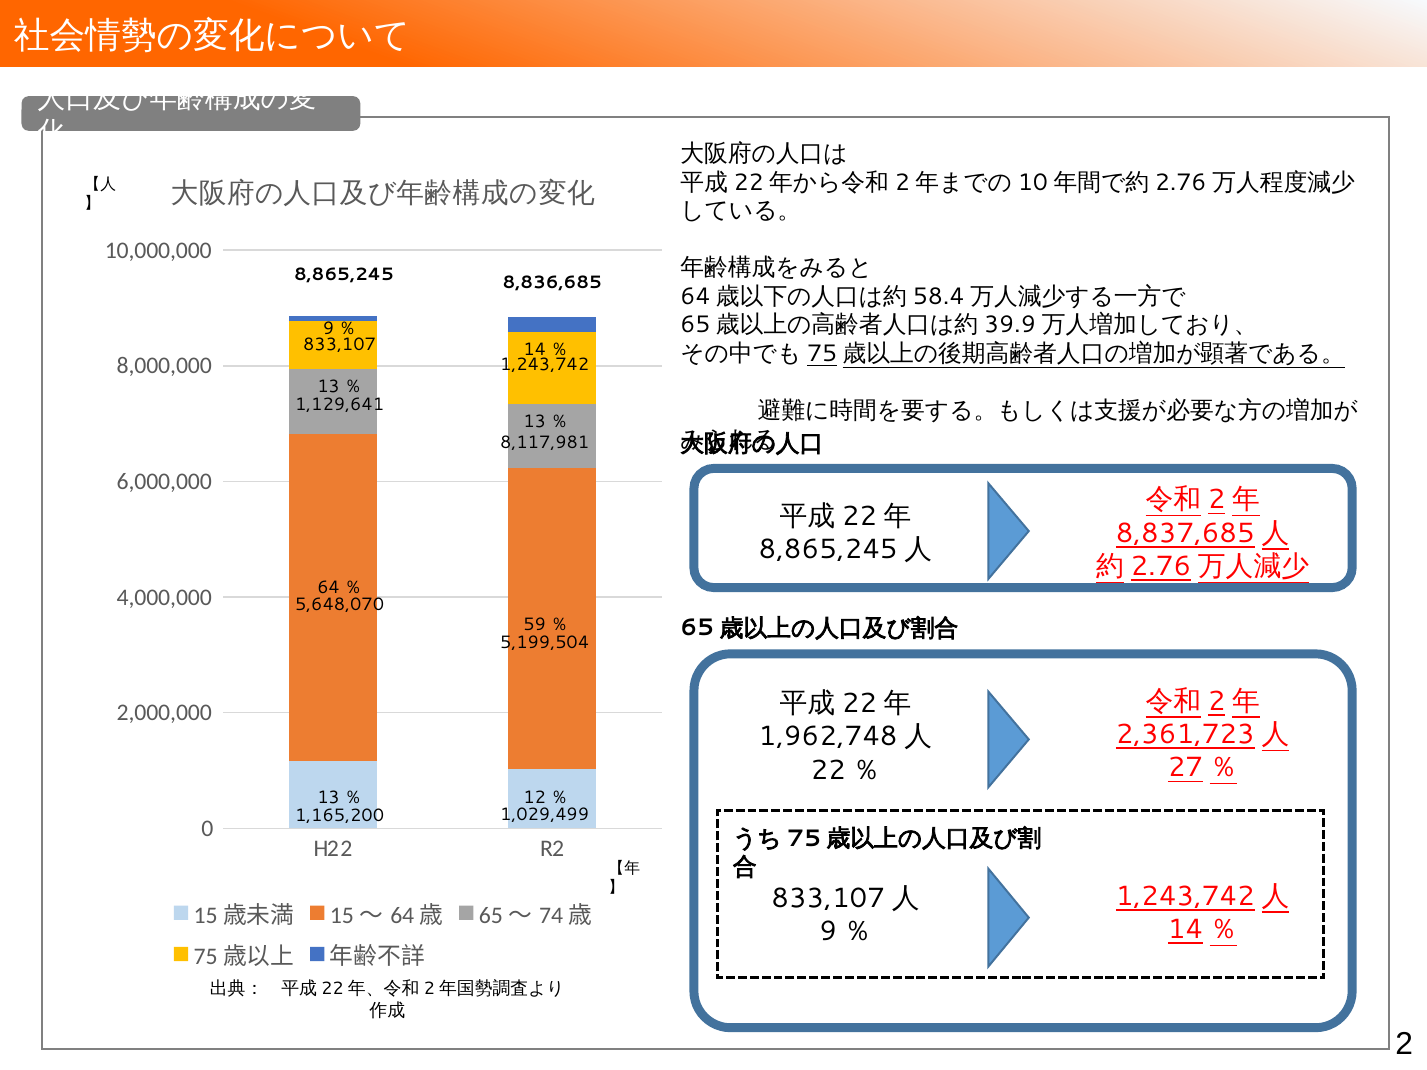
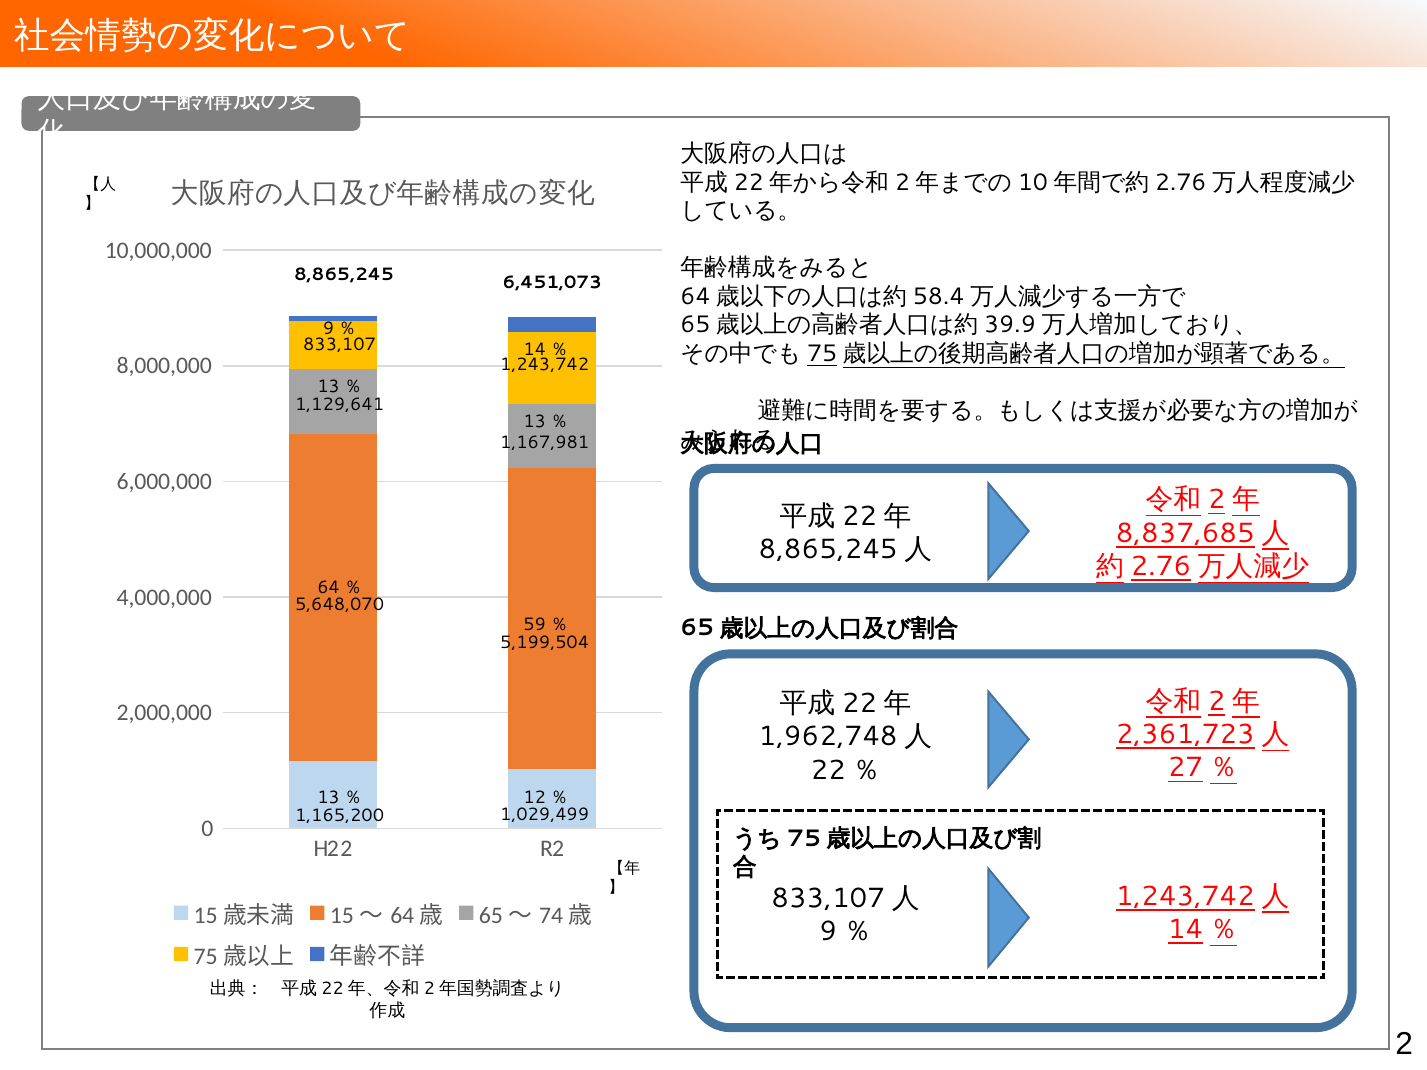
8,836,685: 8,836,685 -> 6,451,073 (552, 282)
8,117,981: 8,117,981 -> 1,167,981 (545, 442)
